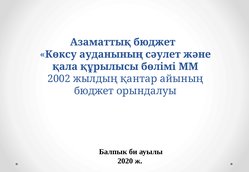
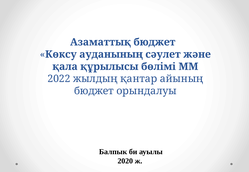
2002: 2002 -> 2022 (59, 79)
